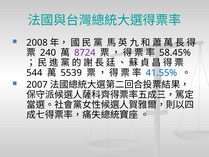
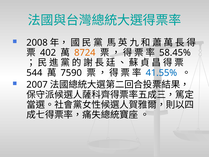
240: 240 -> 402 (48, 53)
8724 colour: purple -> orange (85, 53)
5539: 5539 -> 7590 (71, 73)
